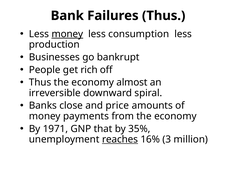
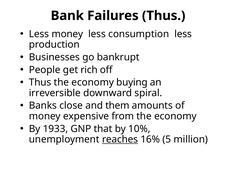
money underline: present -> none (67, 34)
almost: almost -> buying (132, 82)
price: price -> them (117, 106)
payments: payments -> expensive (86, 116)
1971: 1971 -> 1933 (55, 129)
35%: 35% -> 10% (139, 129)
3: 3 -> 5 (167, 139)
